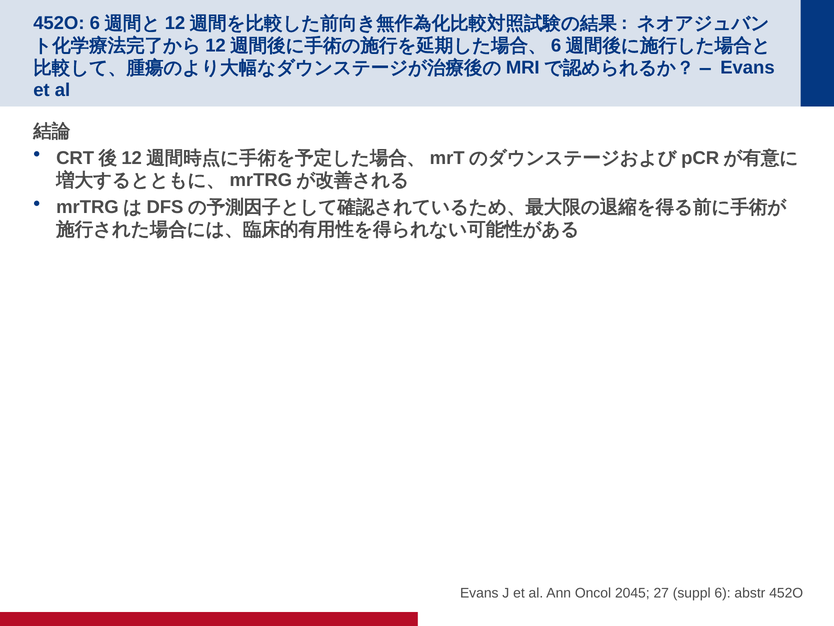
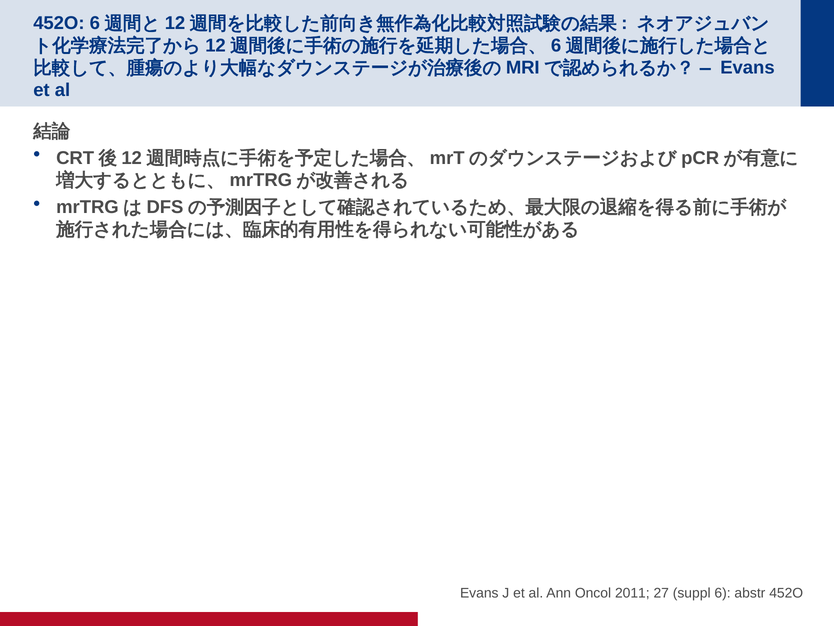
2045: 2045 -> 2011 (632, 593)
